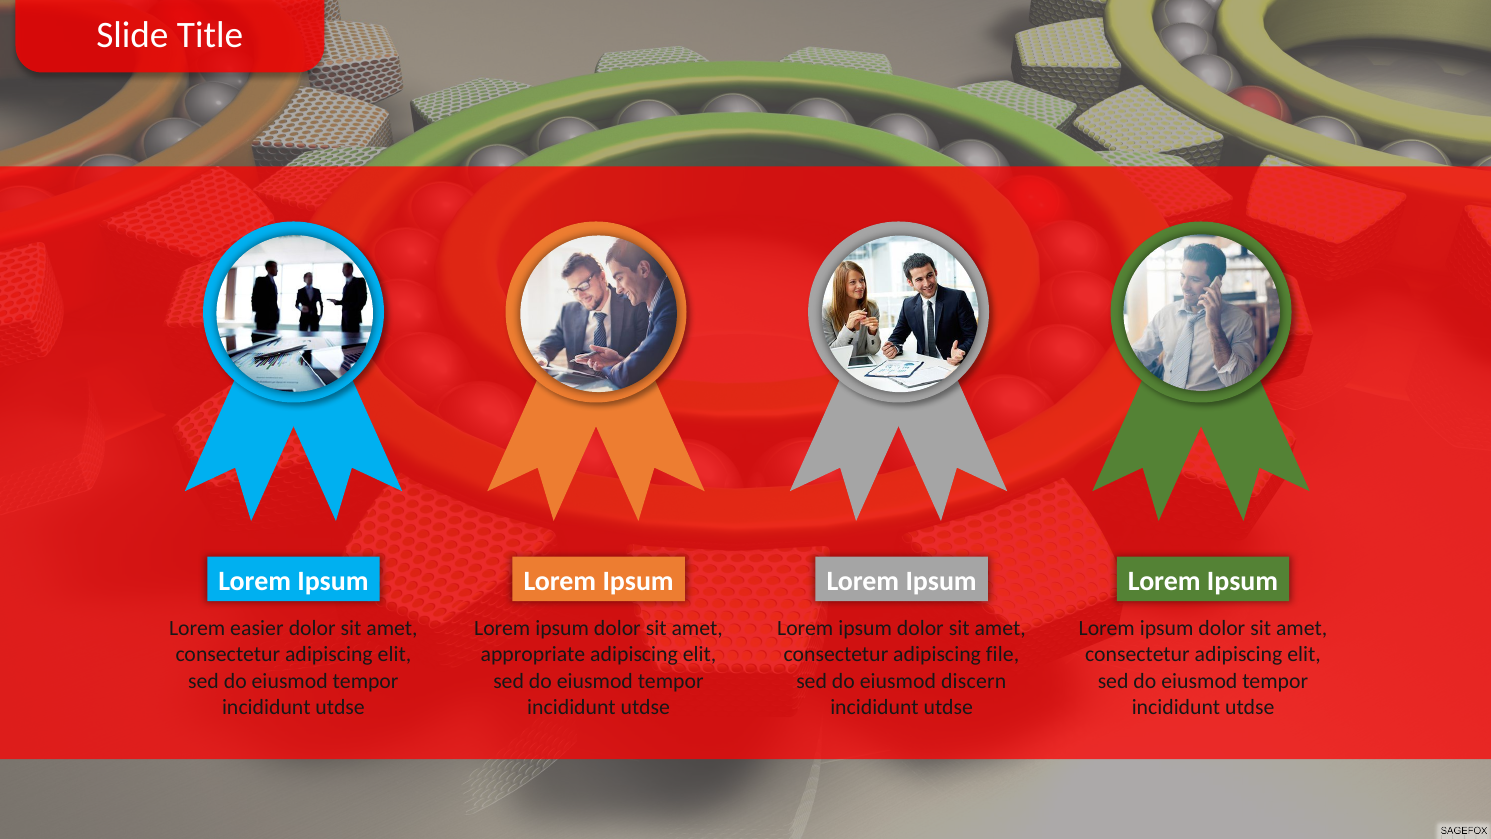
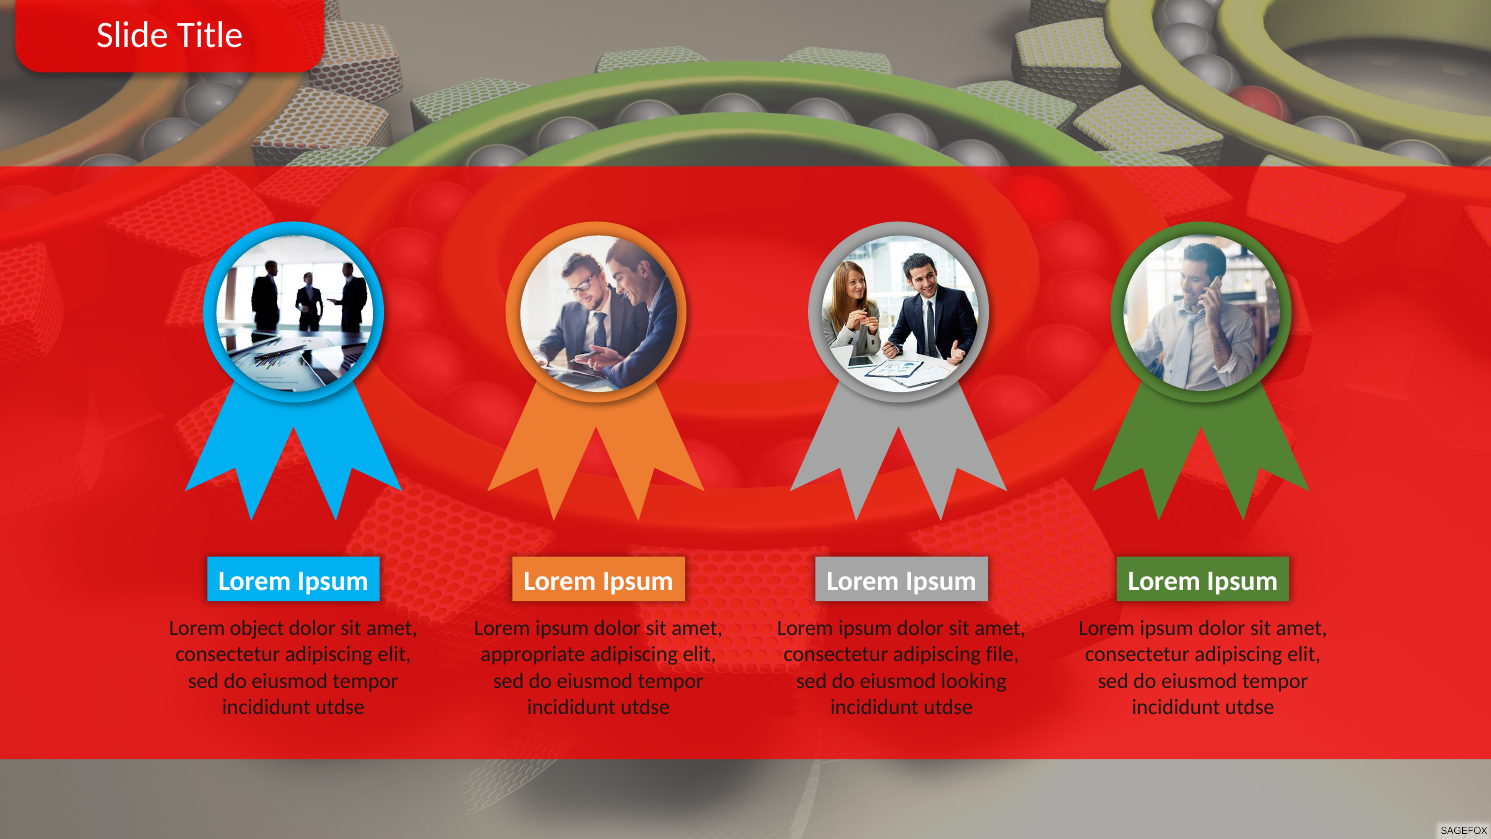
easier: easier -> object (257, 628)
discern: discern -> looking (974, 681)
